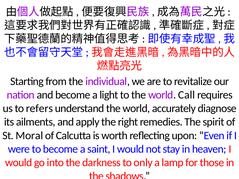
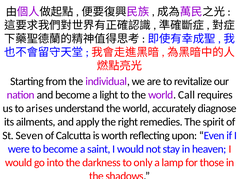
refers: refers -> arises (39, 109)
Moral: Moral -> Seven (29, 136)
